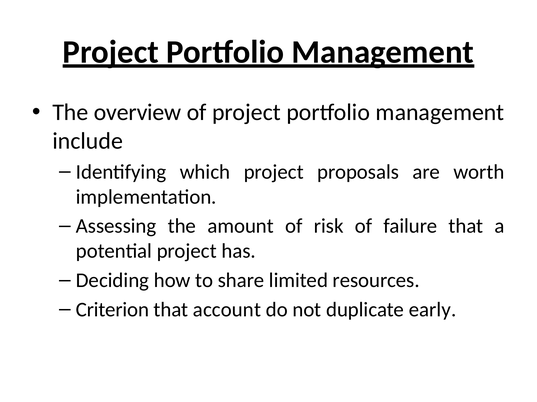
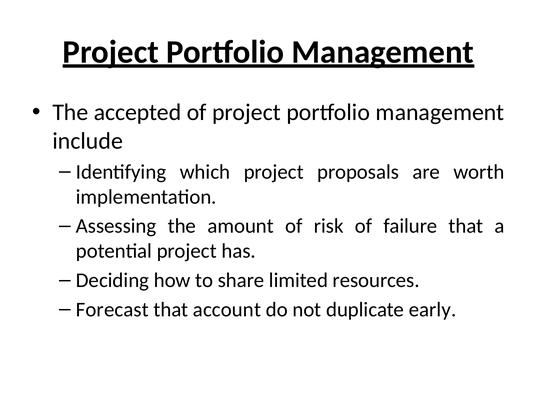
overview: overview -> accepted (138, 113)
Criterion: Criterion -> Forecast (112, 310)
